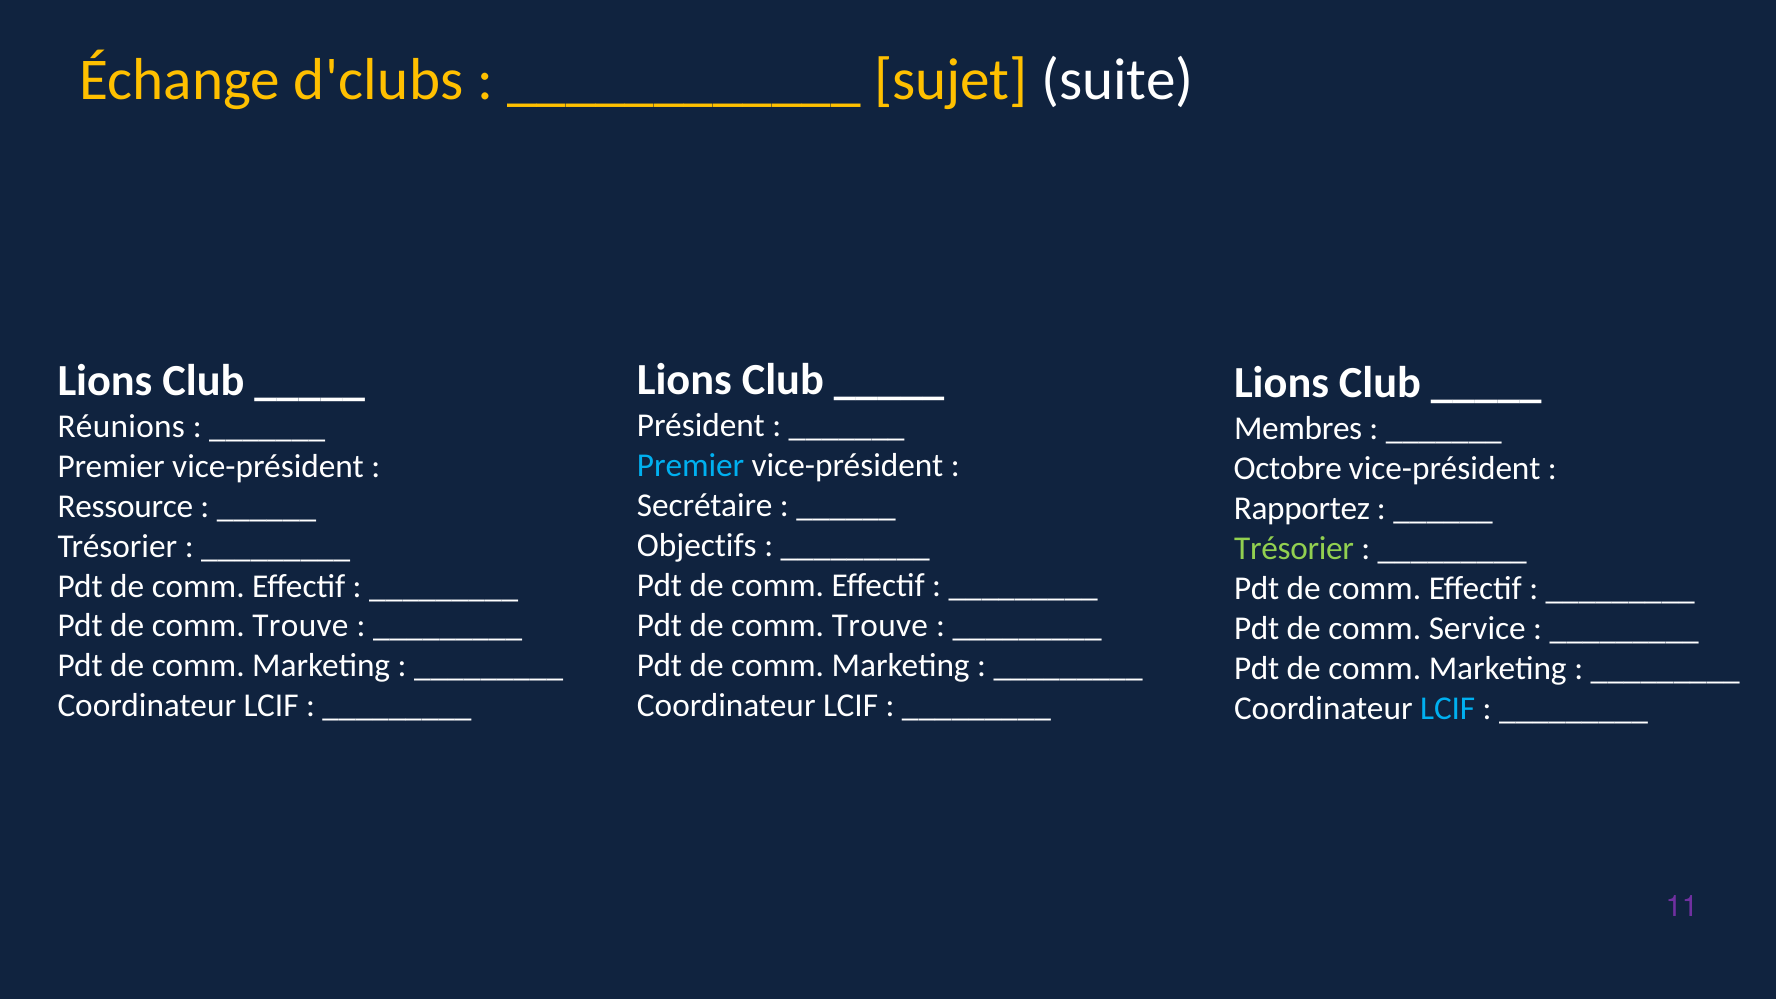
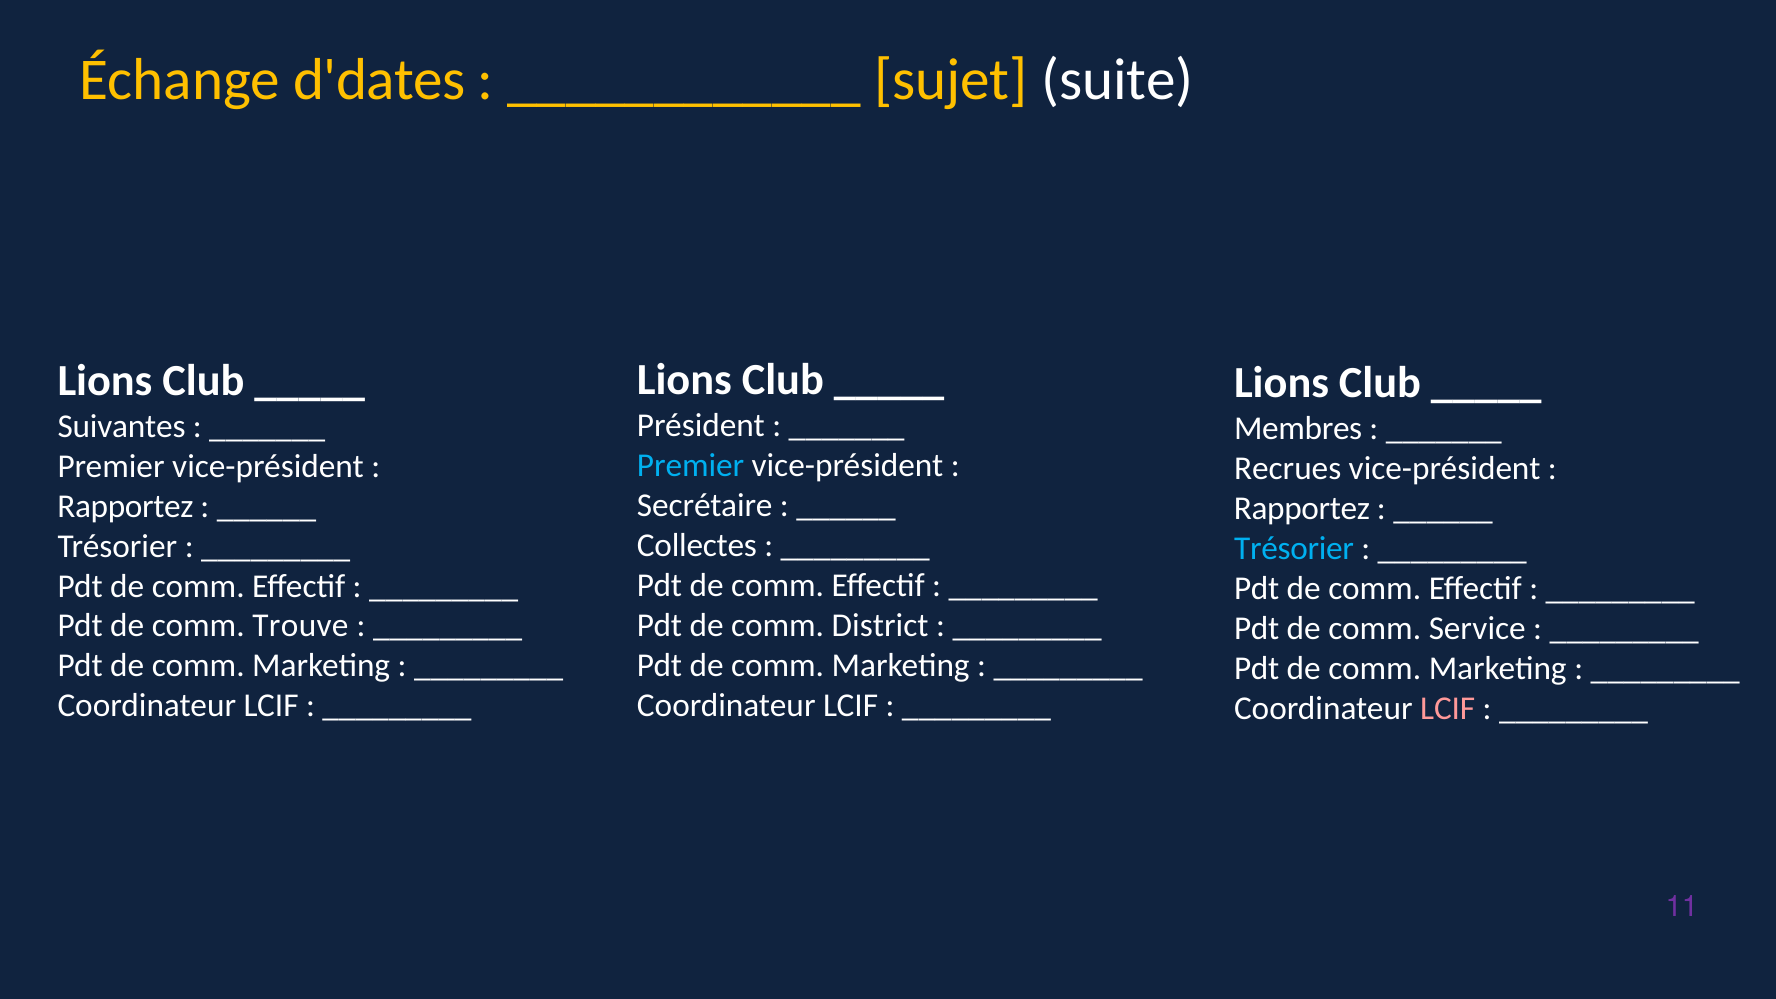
d'clubs: d'clubs -> d'dates (379, 80)
Réunions: Réunions -> Suivantes (122, 426)
Octobre: Octobre -> Recrues (1288, 469)
Ressource: Ressource -> Rapportez (125, 506)
Objectifs: Objectifs -> Collectes (697, 545)
Trésorier colour: light green -> light blue (1294, 549)
Trouve: Trouve -> District (880, 625)
LCIF colour: light blue -> pink (1448, 709)
